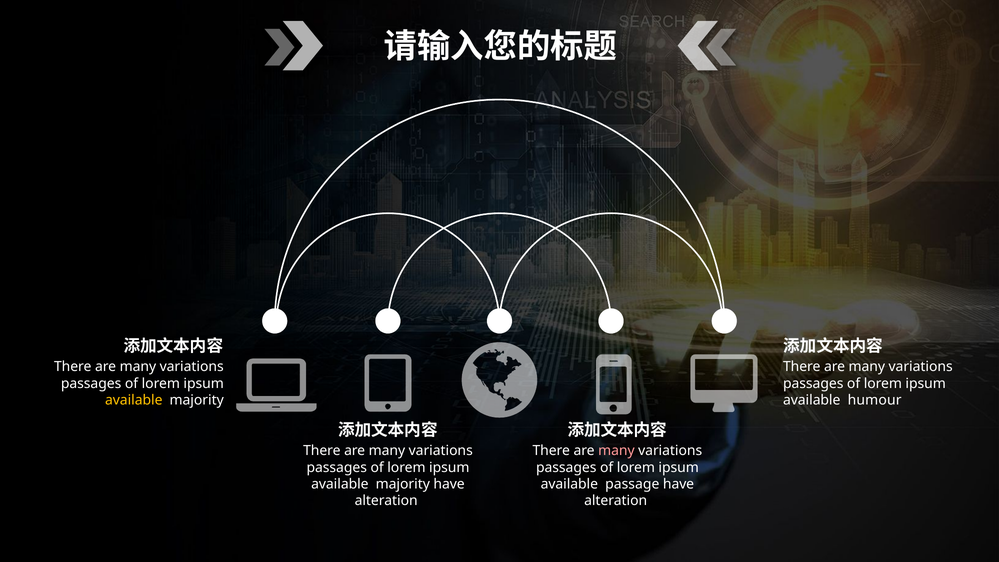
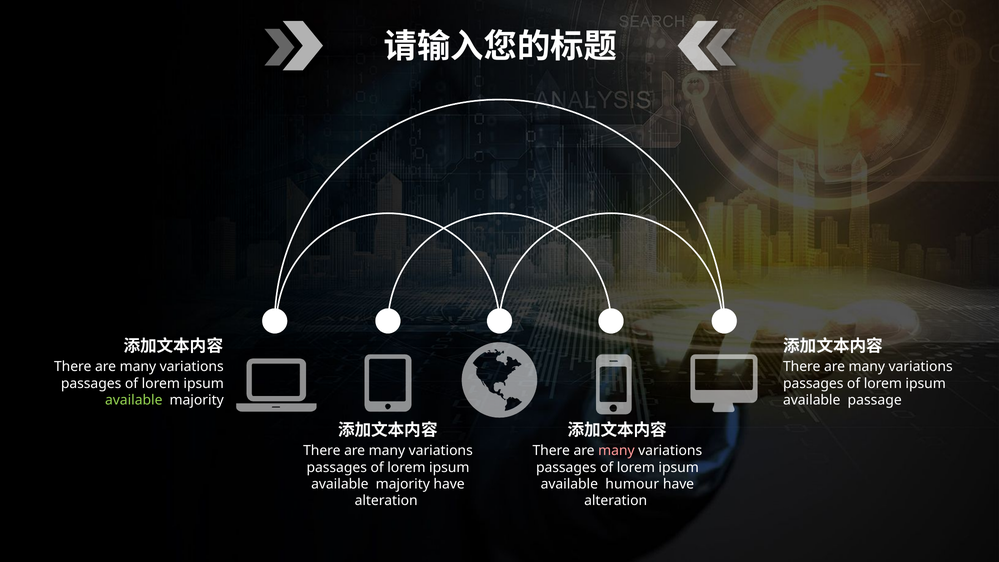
available colour: yellow -> light green (134, 400)
humour: humour -> passage (875, 400)
passage: passage -> humour (632, 484)
